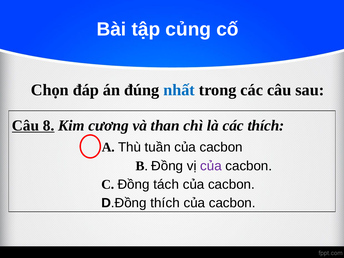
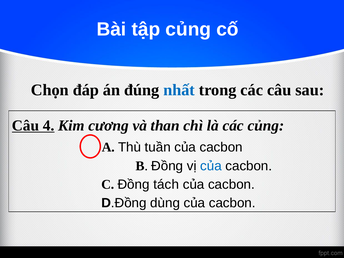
8: 8 -> 4 (49, 125)
các thích: thích -> củng (266, 125)
của colour: purple -> blue (211, 166)
D.Đồng thích: thích -> dùng (165, 203)
